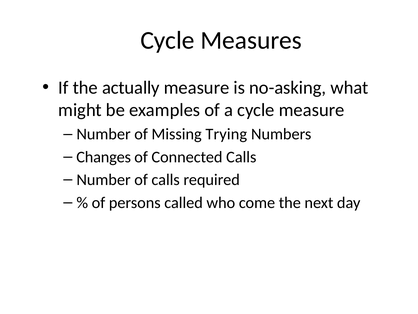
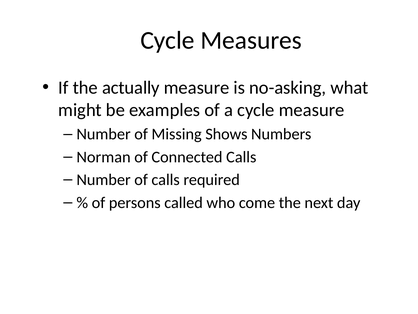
Trying: Trying -> Shows (226, 134)
Changes: Changes -> Norman (104, 157)
